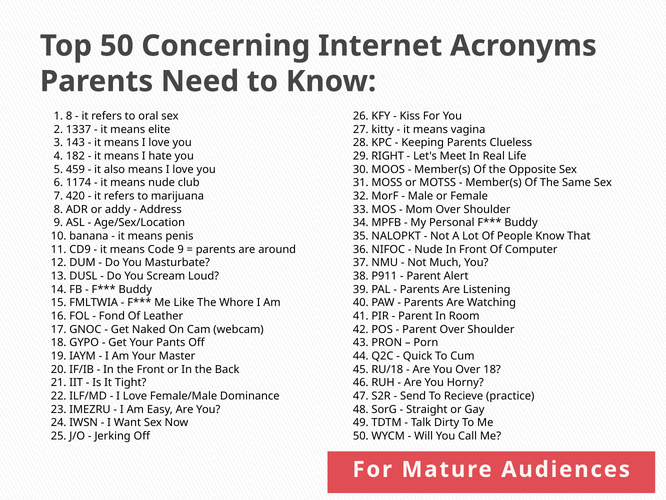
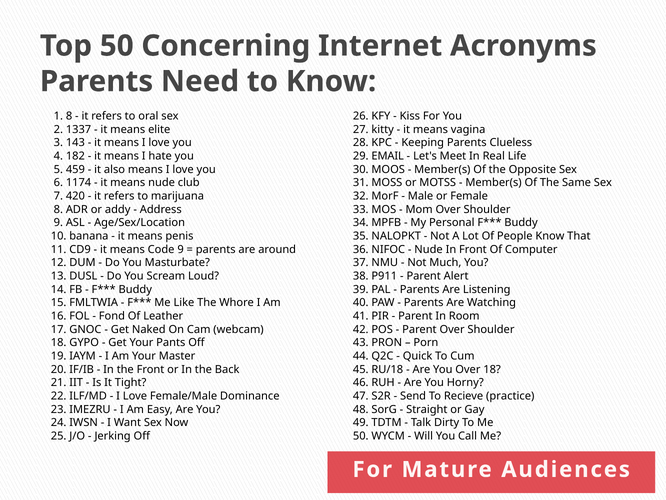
RIGHT: RIGHT -> EMAIL (388, 156)
